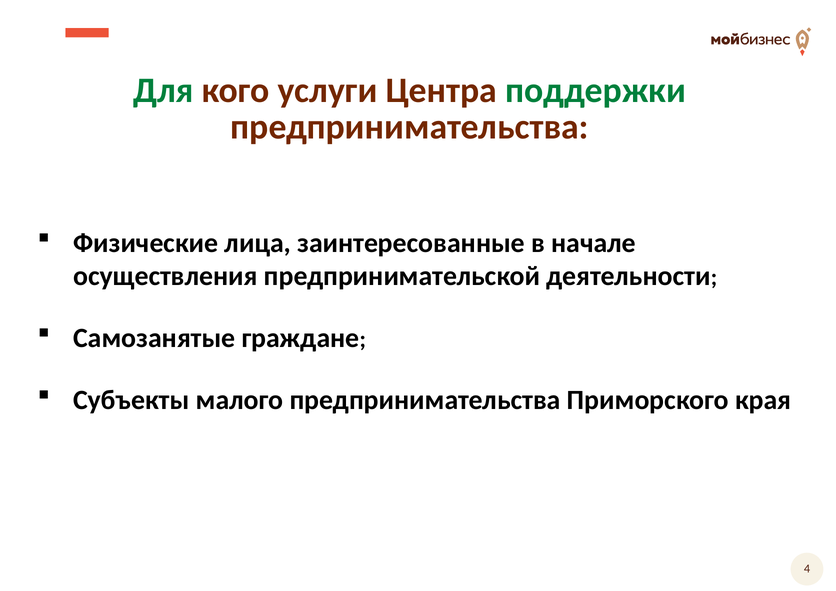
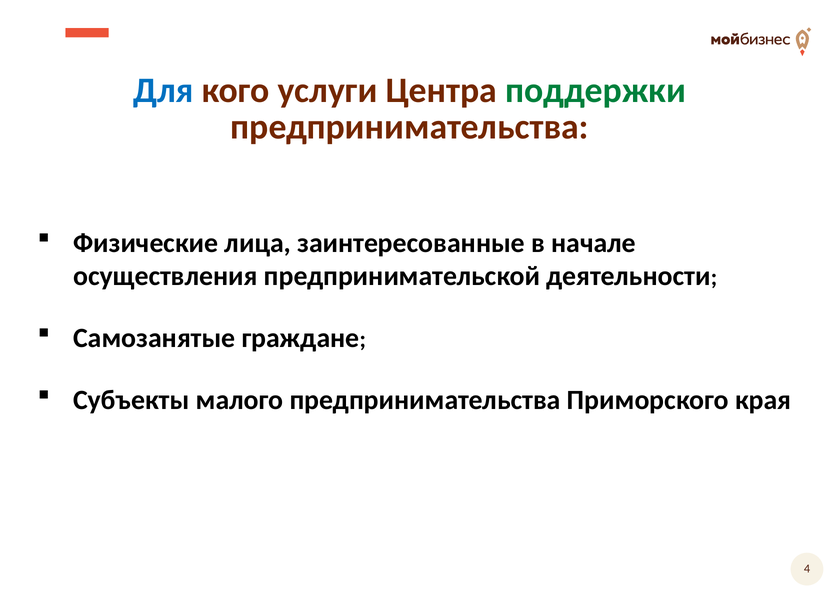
Для colour: green -> blue (163, 91)
